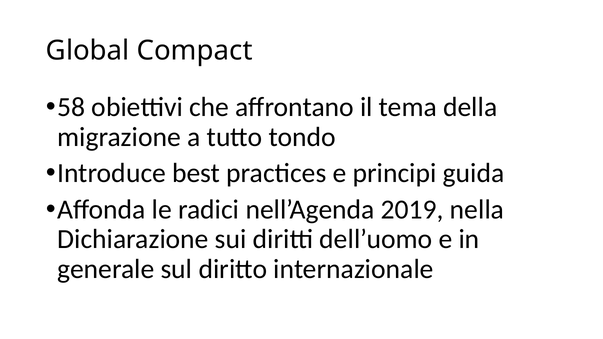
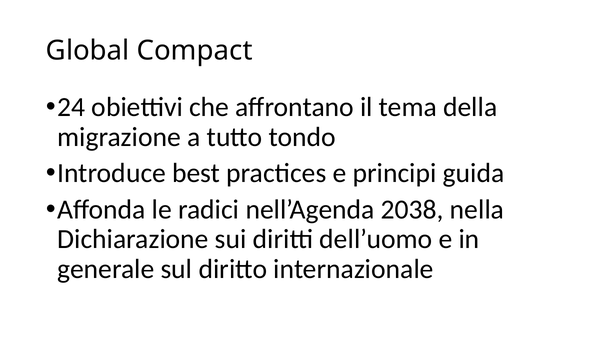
58: 58 -> 24 (71, 107)
2019: 2019 -> 2038 (412, 210)
